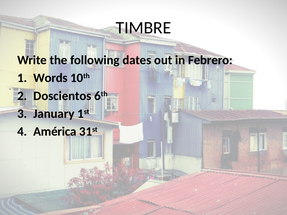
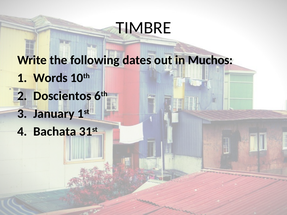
Febrero: Febrero -> Muchos (210, 60)
América: América -> Bachata (55, 132)
